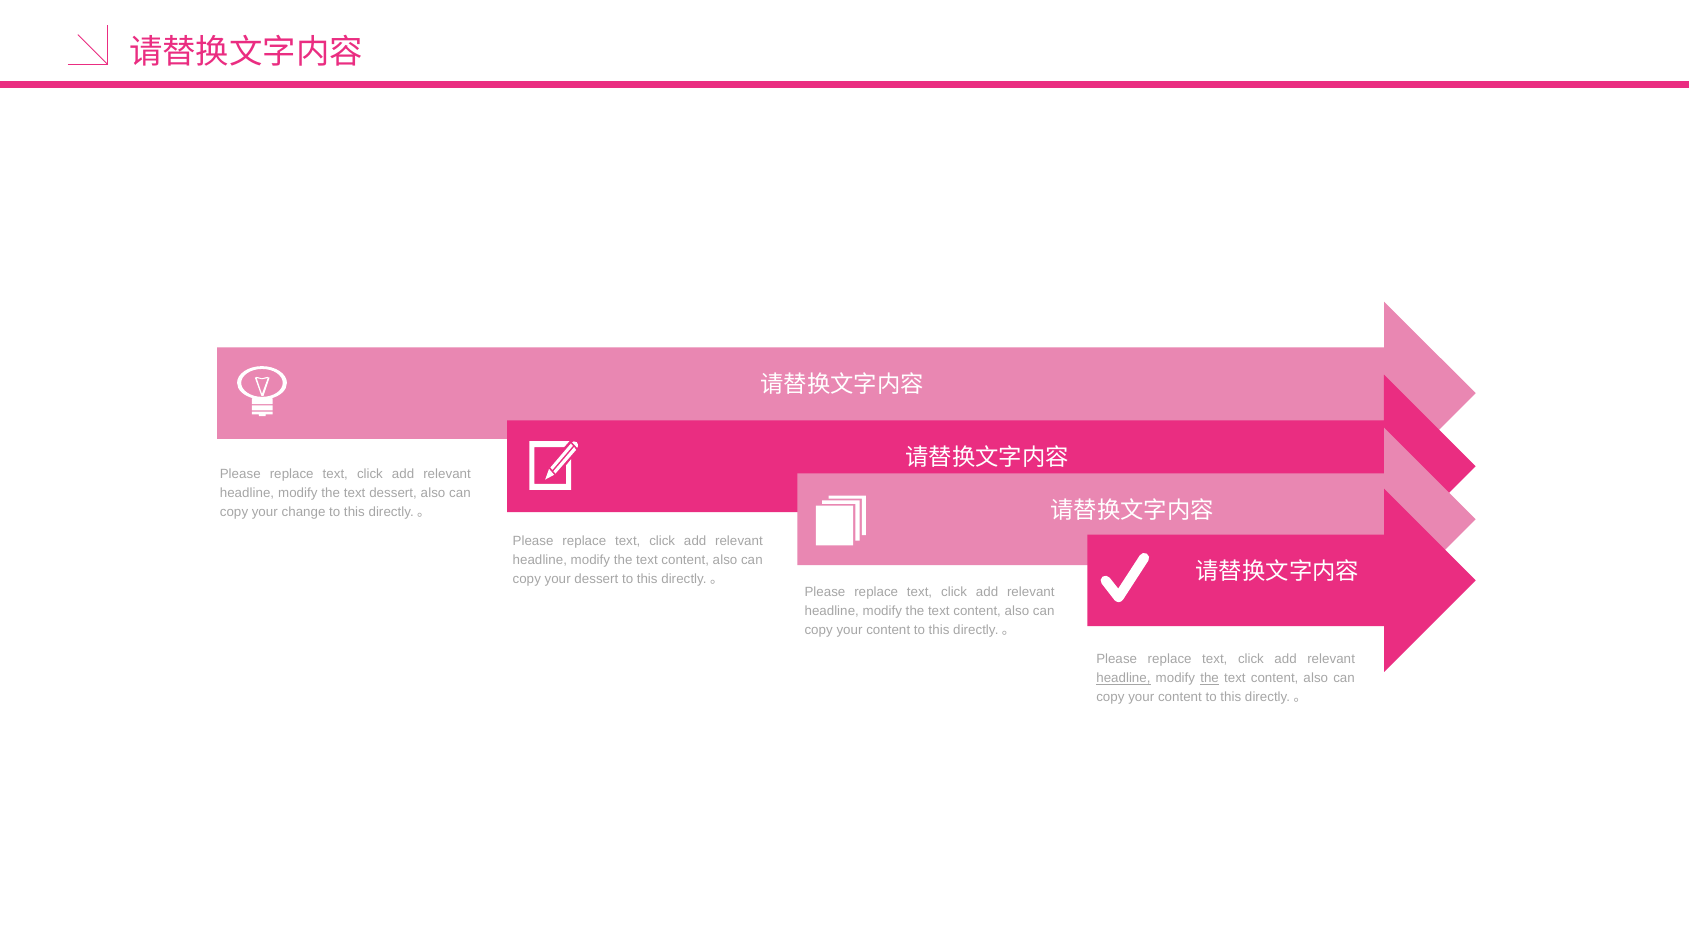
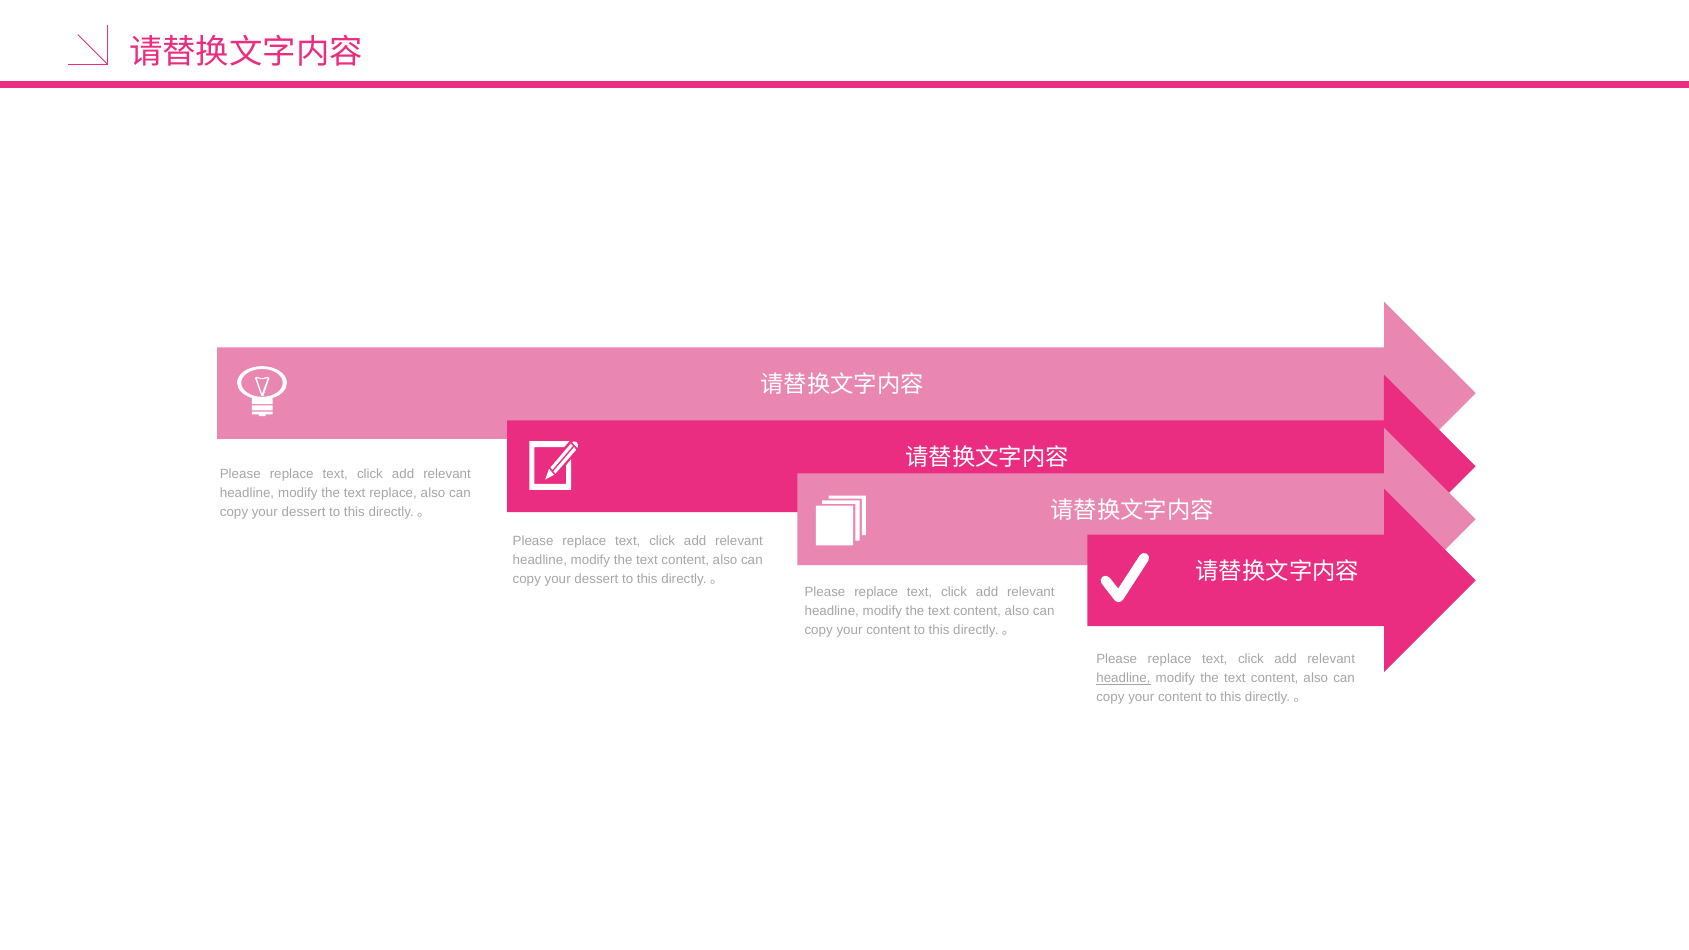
text dessert: dessert -> replace (393, 493)
change: change -> dessert (304, 512)
the underline: present -> none (1210, 678)
